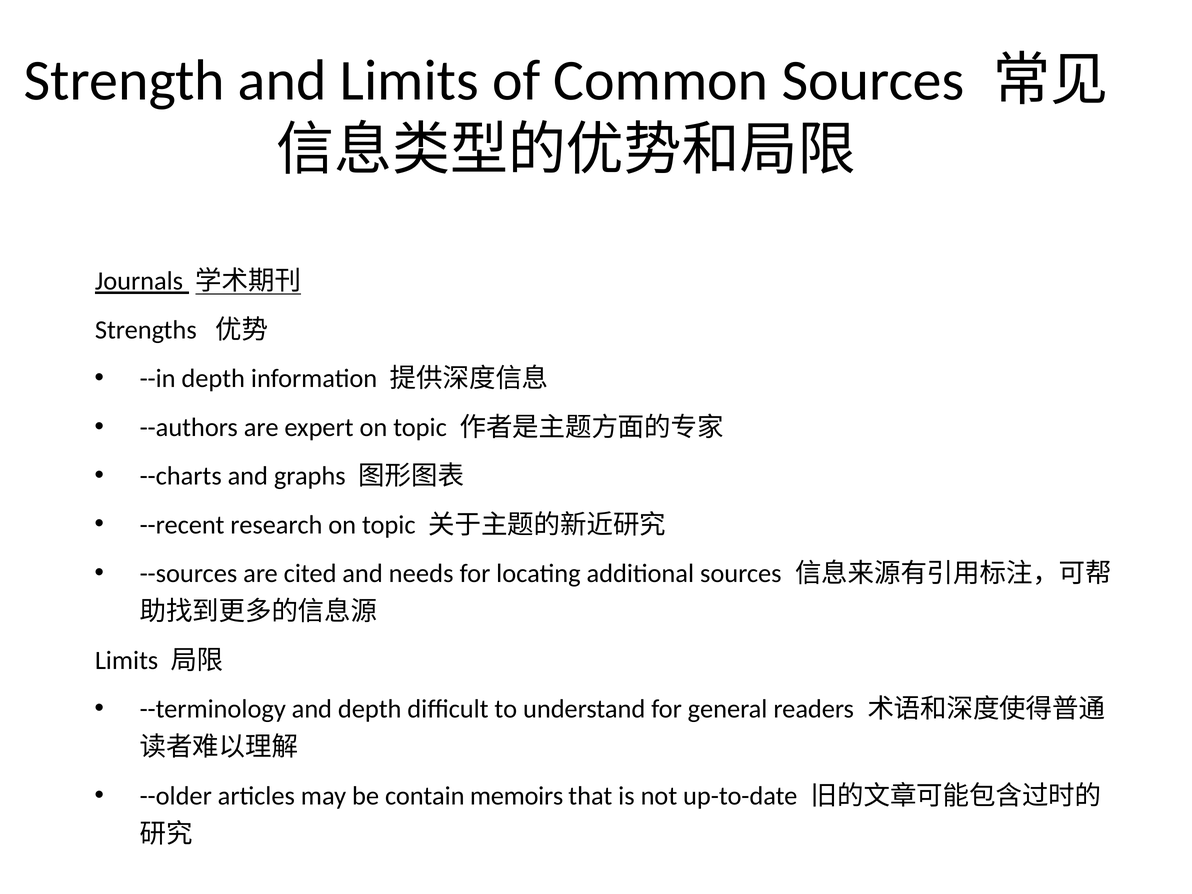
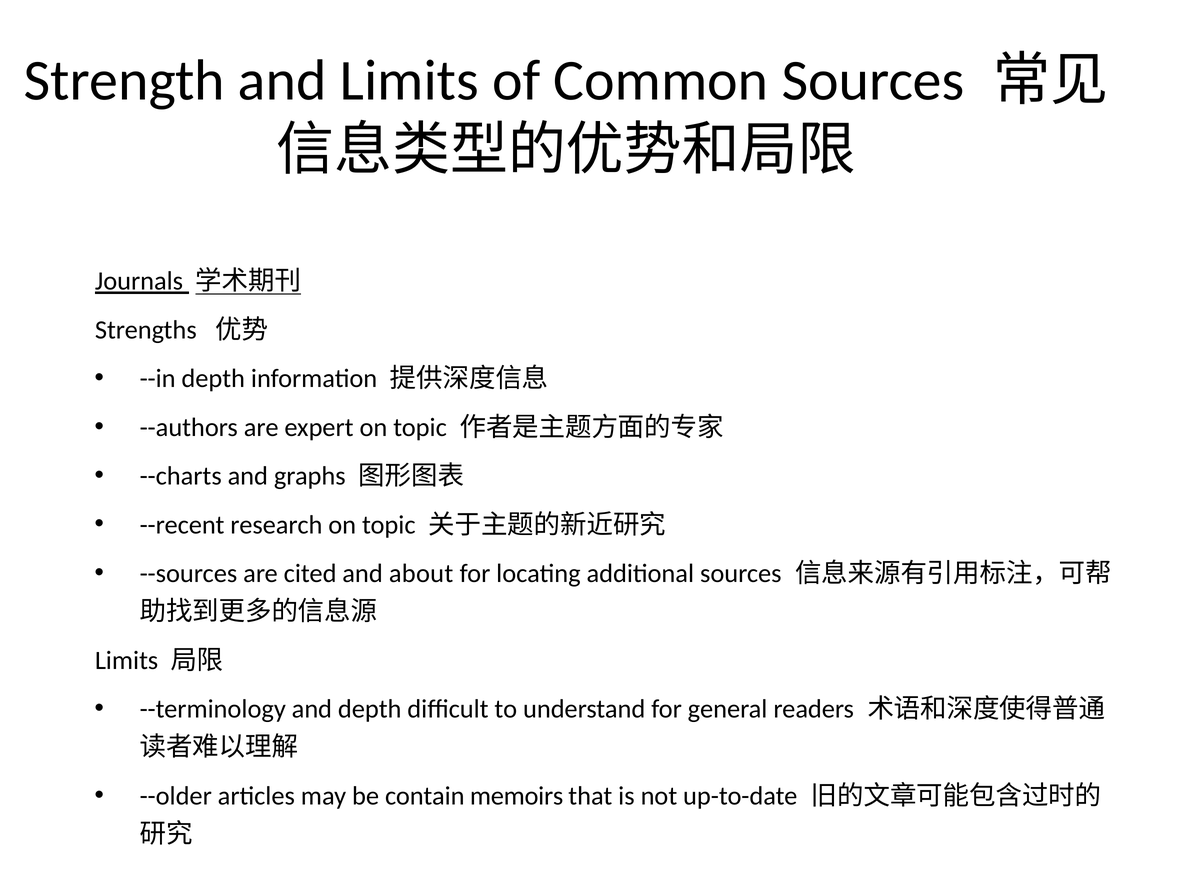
needs: needs -> about (421, 574)
